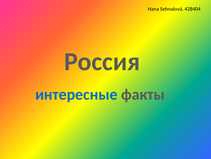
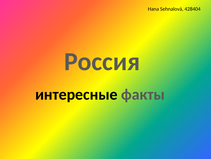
интересные colour: blue -> black (76, 94)
